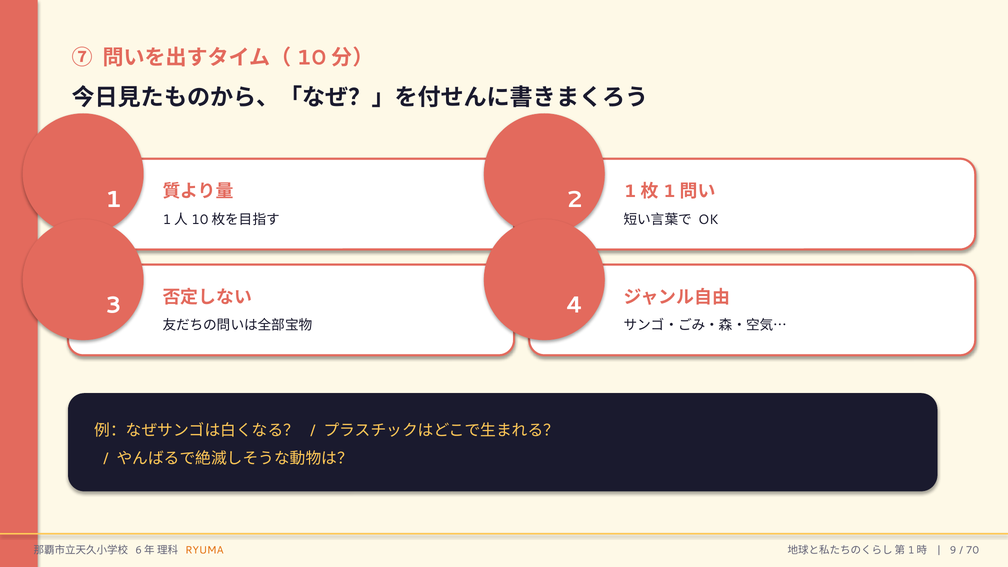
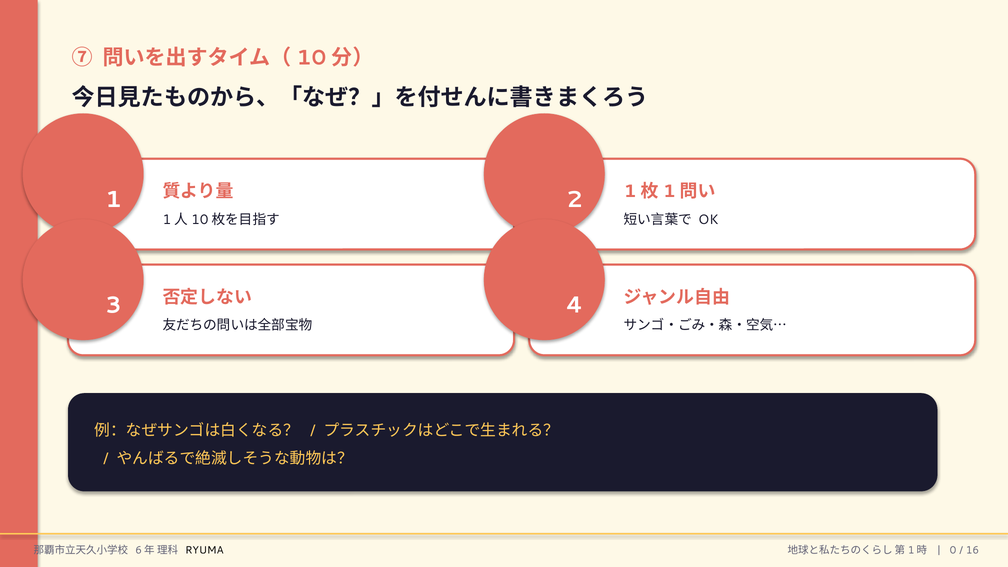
RYUMA colour: orange -> black (204, 550)
9: 9 -> 0 (953, 550)
70: 70 -> 16 (972, 550)
